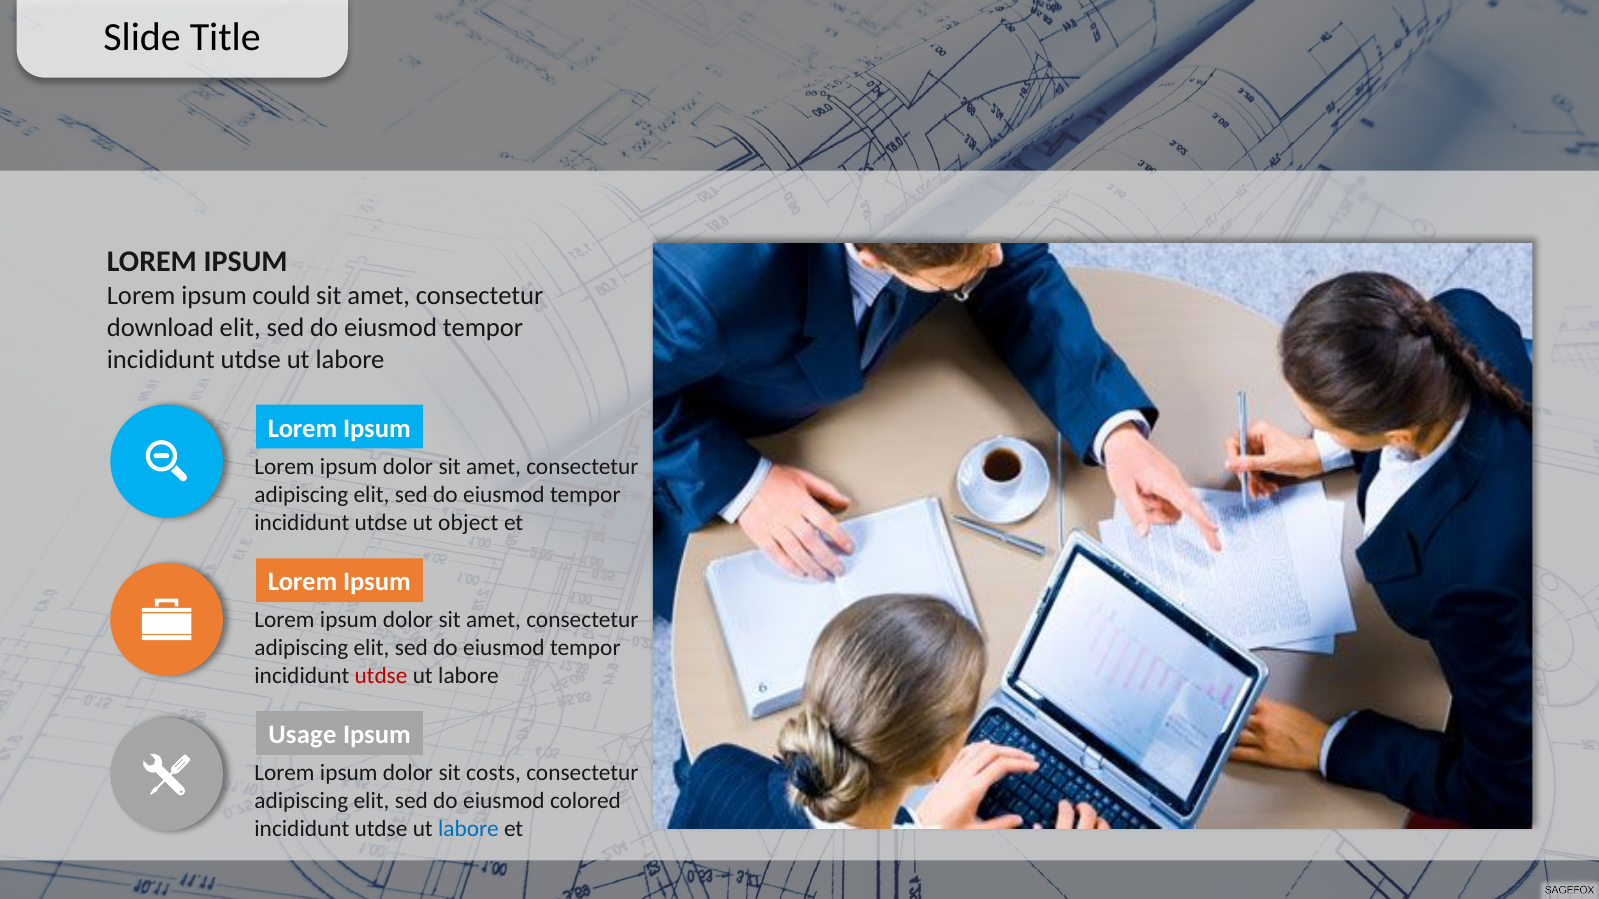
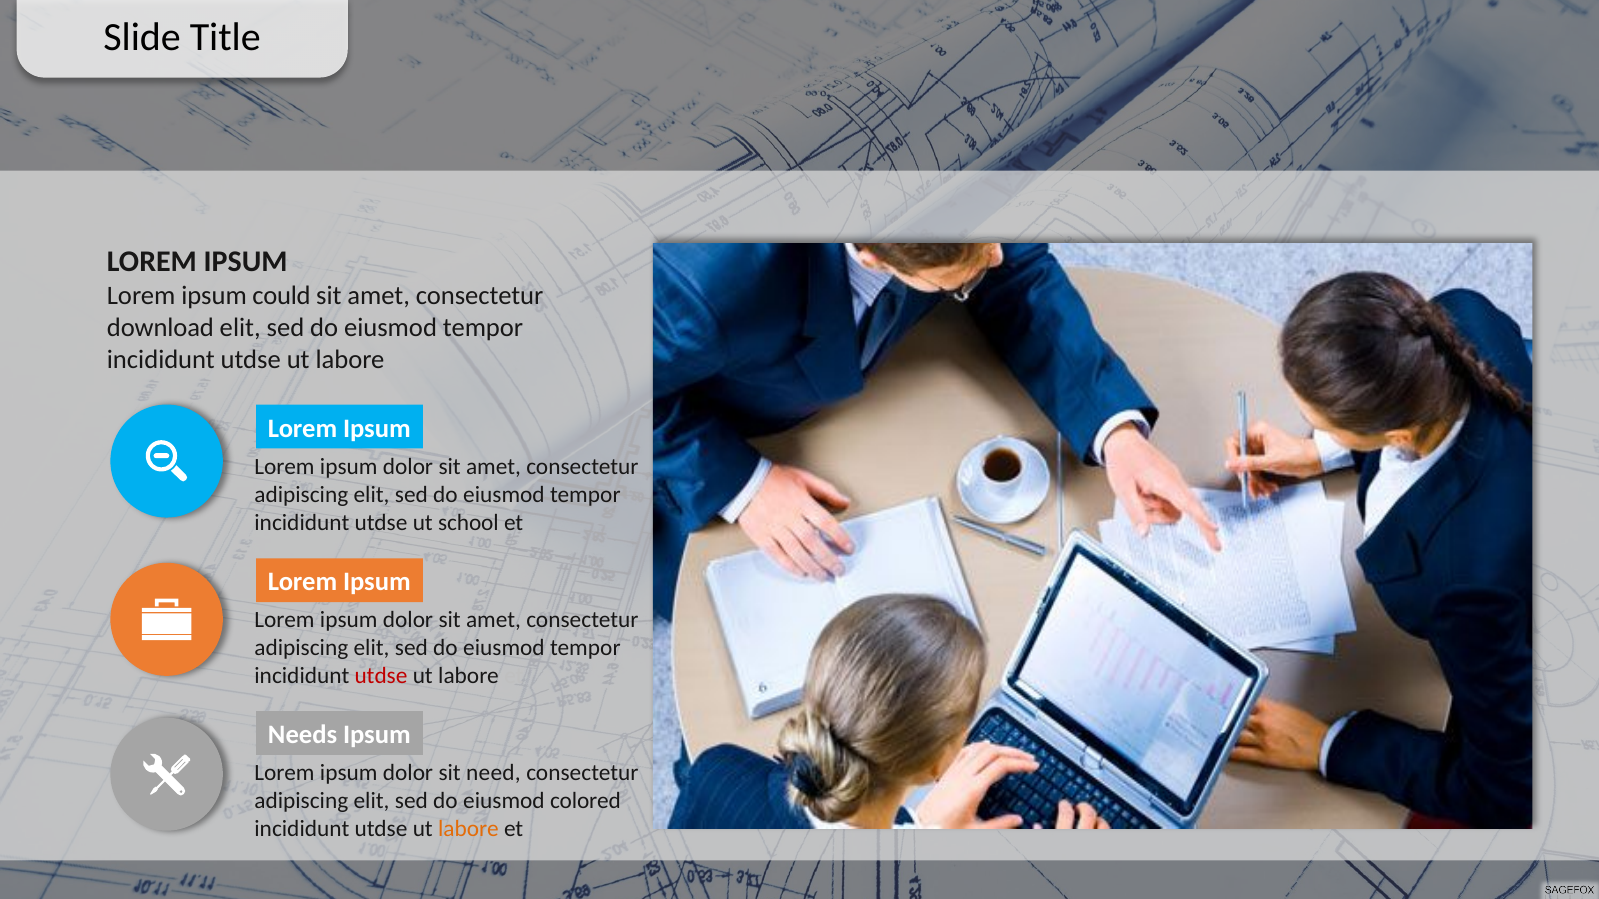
object: object -> school (468, 523)
Usage: Usage -> Needs (303, 735)
costs: costs -> need (493, 773)
labore colour: blue -> orange (468, 829)
